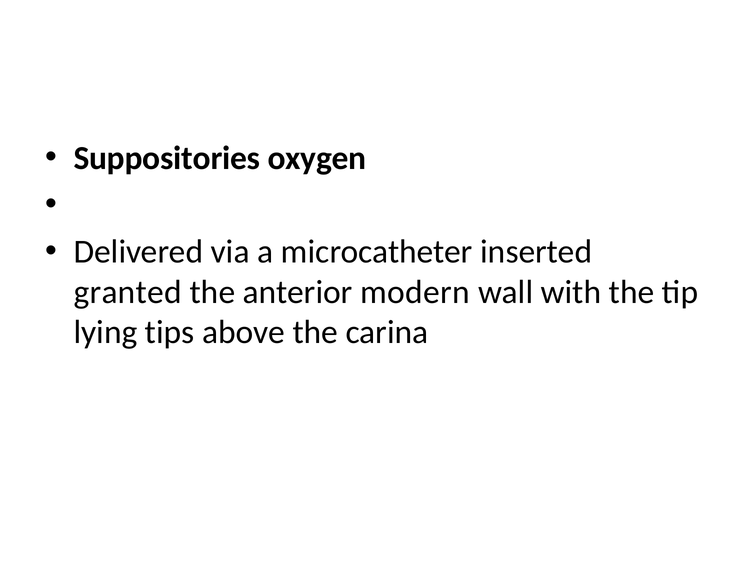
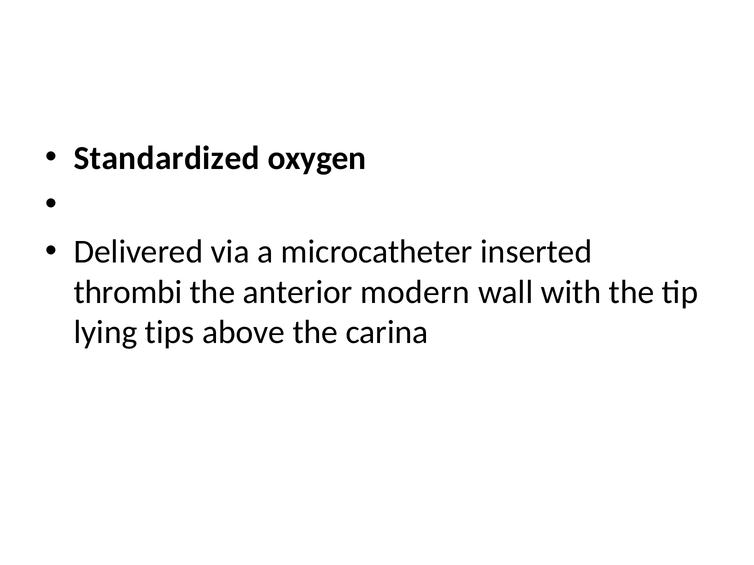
Suppositories: Suppositories -> Standardized (167, 158)
granted: granted -> thrombi (128, 292)
